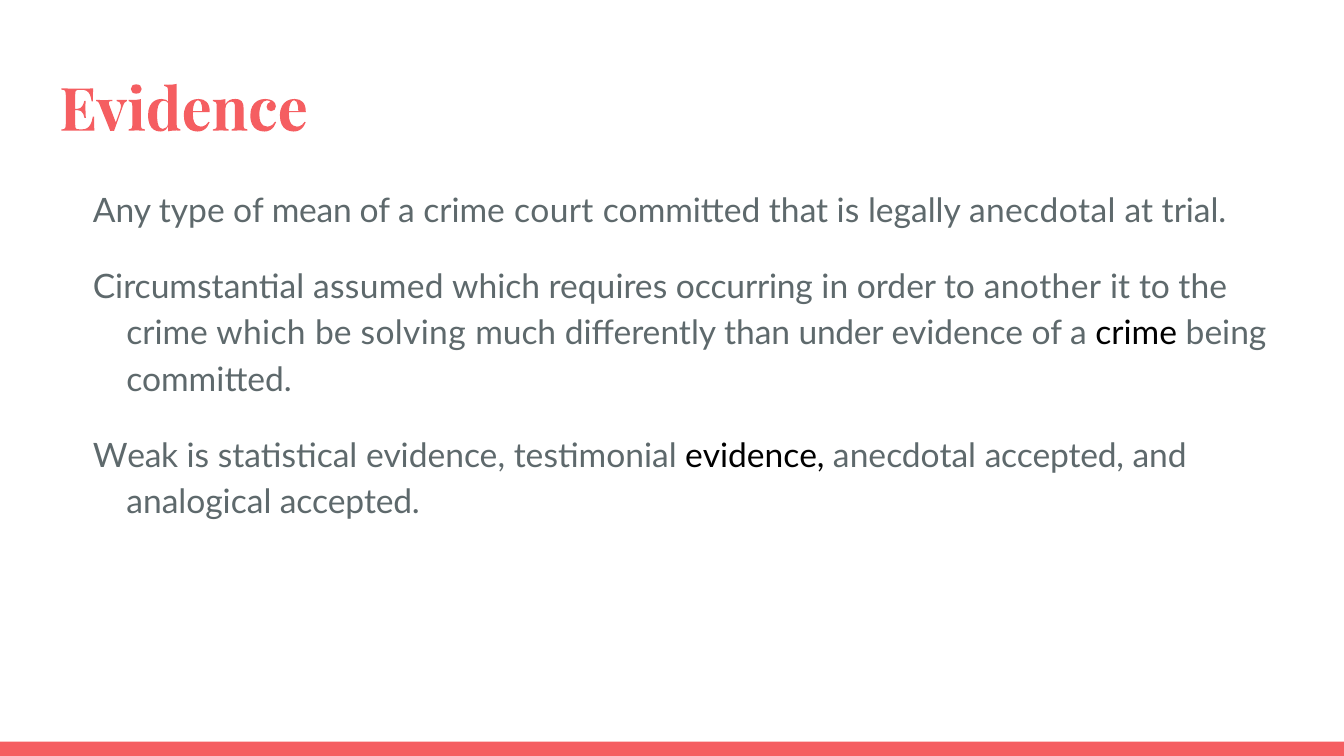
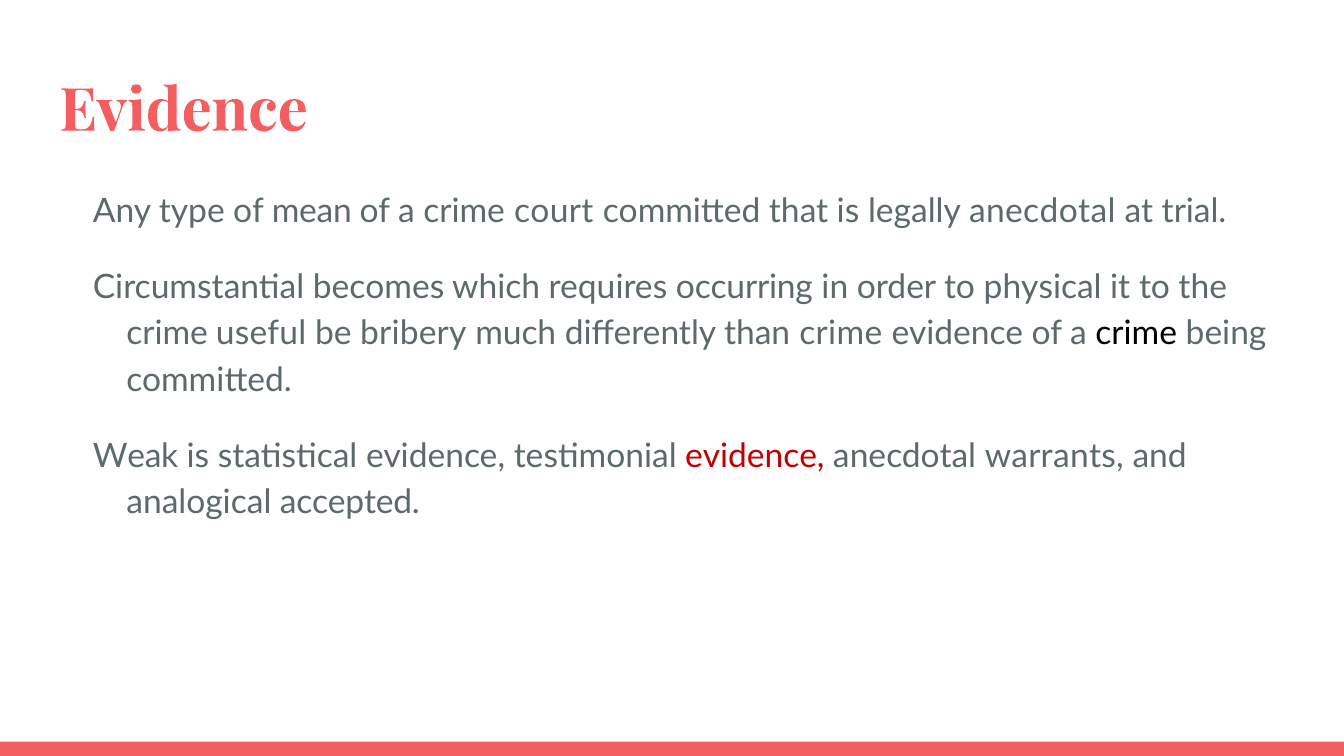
assumed: assumed -> becomes (379, 288)
another: another -> physical (1043, 288)
crime which: which -> useful (261, 334)
solving: solving -> bribery (413, 334)
than under: under -> crime (841, 334)
evidence colour: black -> red (755, 456)
anecdotal accepted: accepted -> warrants (1054, 456)
